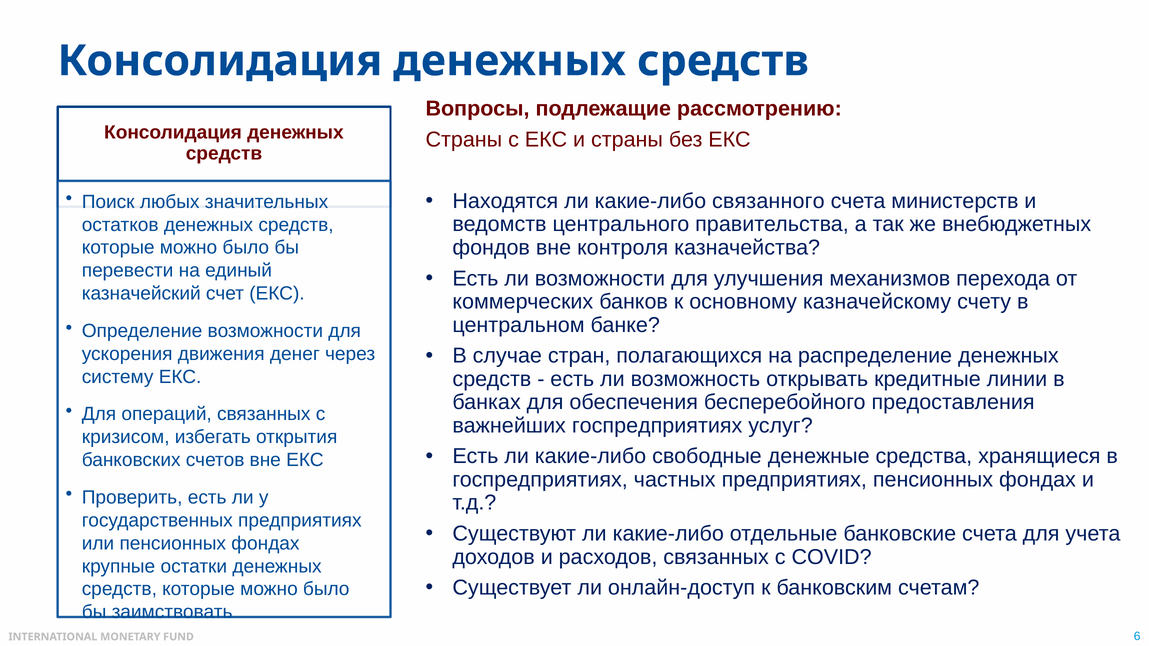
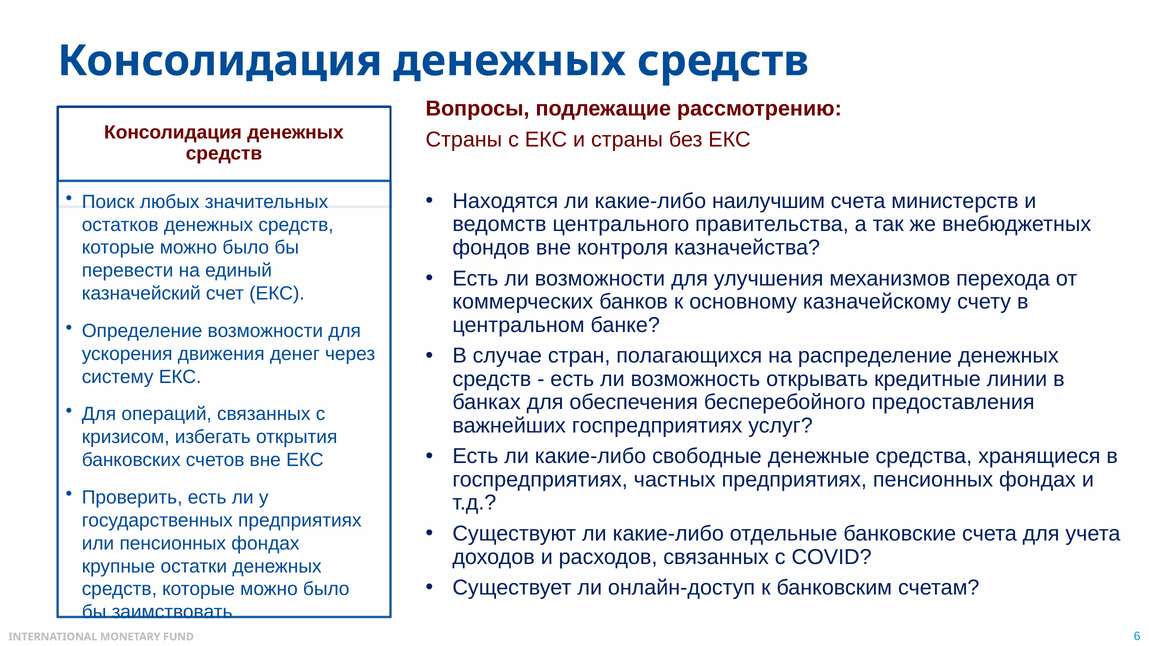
связанного: связанного -> наилучшим (769, 201)
